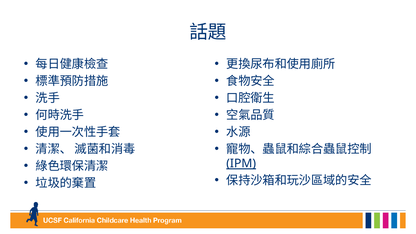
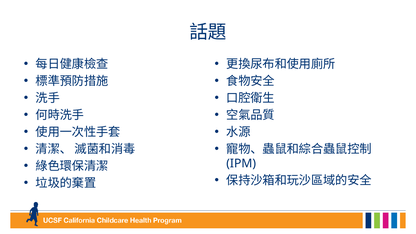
IPM underline: present -> none (241, 164)
